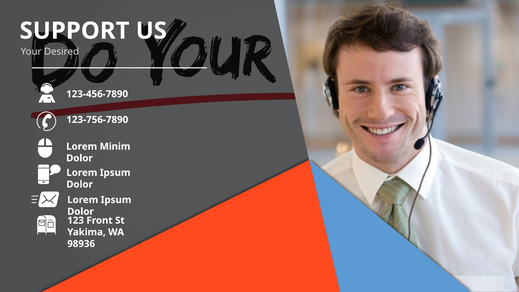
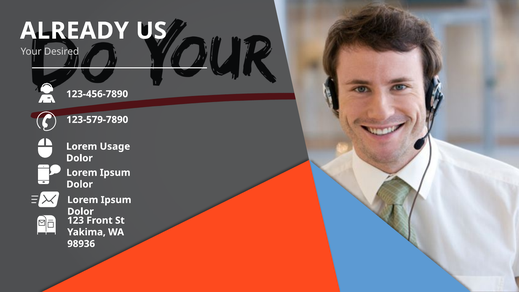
SUPPORT: SUPPORT -> ALREADY (74, 31)
123-756-7890: 123-756-7890 -> 123-579-7890 (97, 120)
Minim: Minim -> Usage (115, 146)
